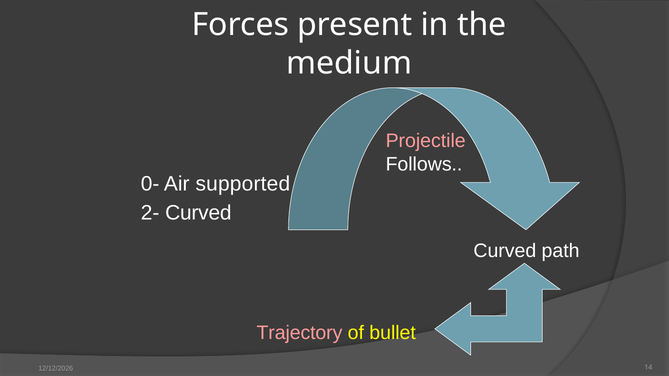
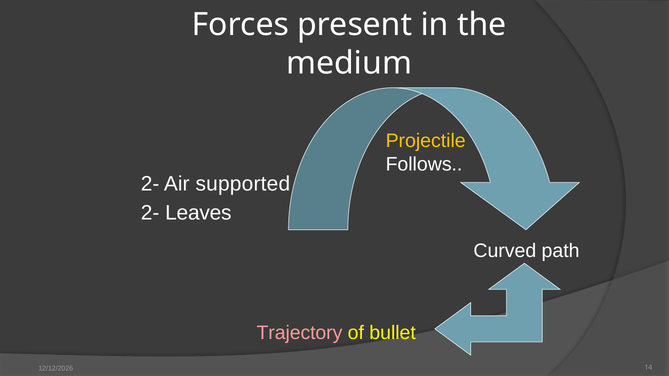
Projectile colour: pink -> yellow (426, 141)
0-: 0- -> 2- (150, 184)
2- Curved: Curved -> Leaves (198, 213)
